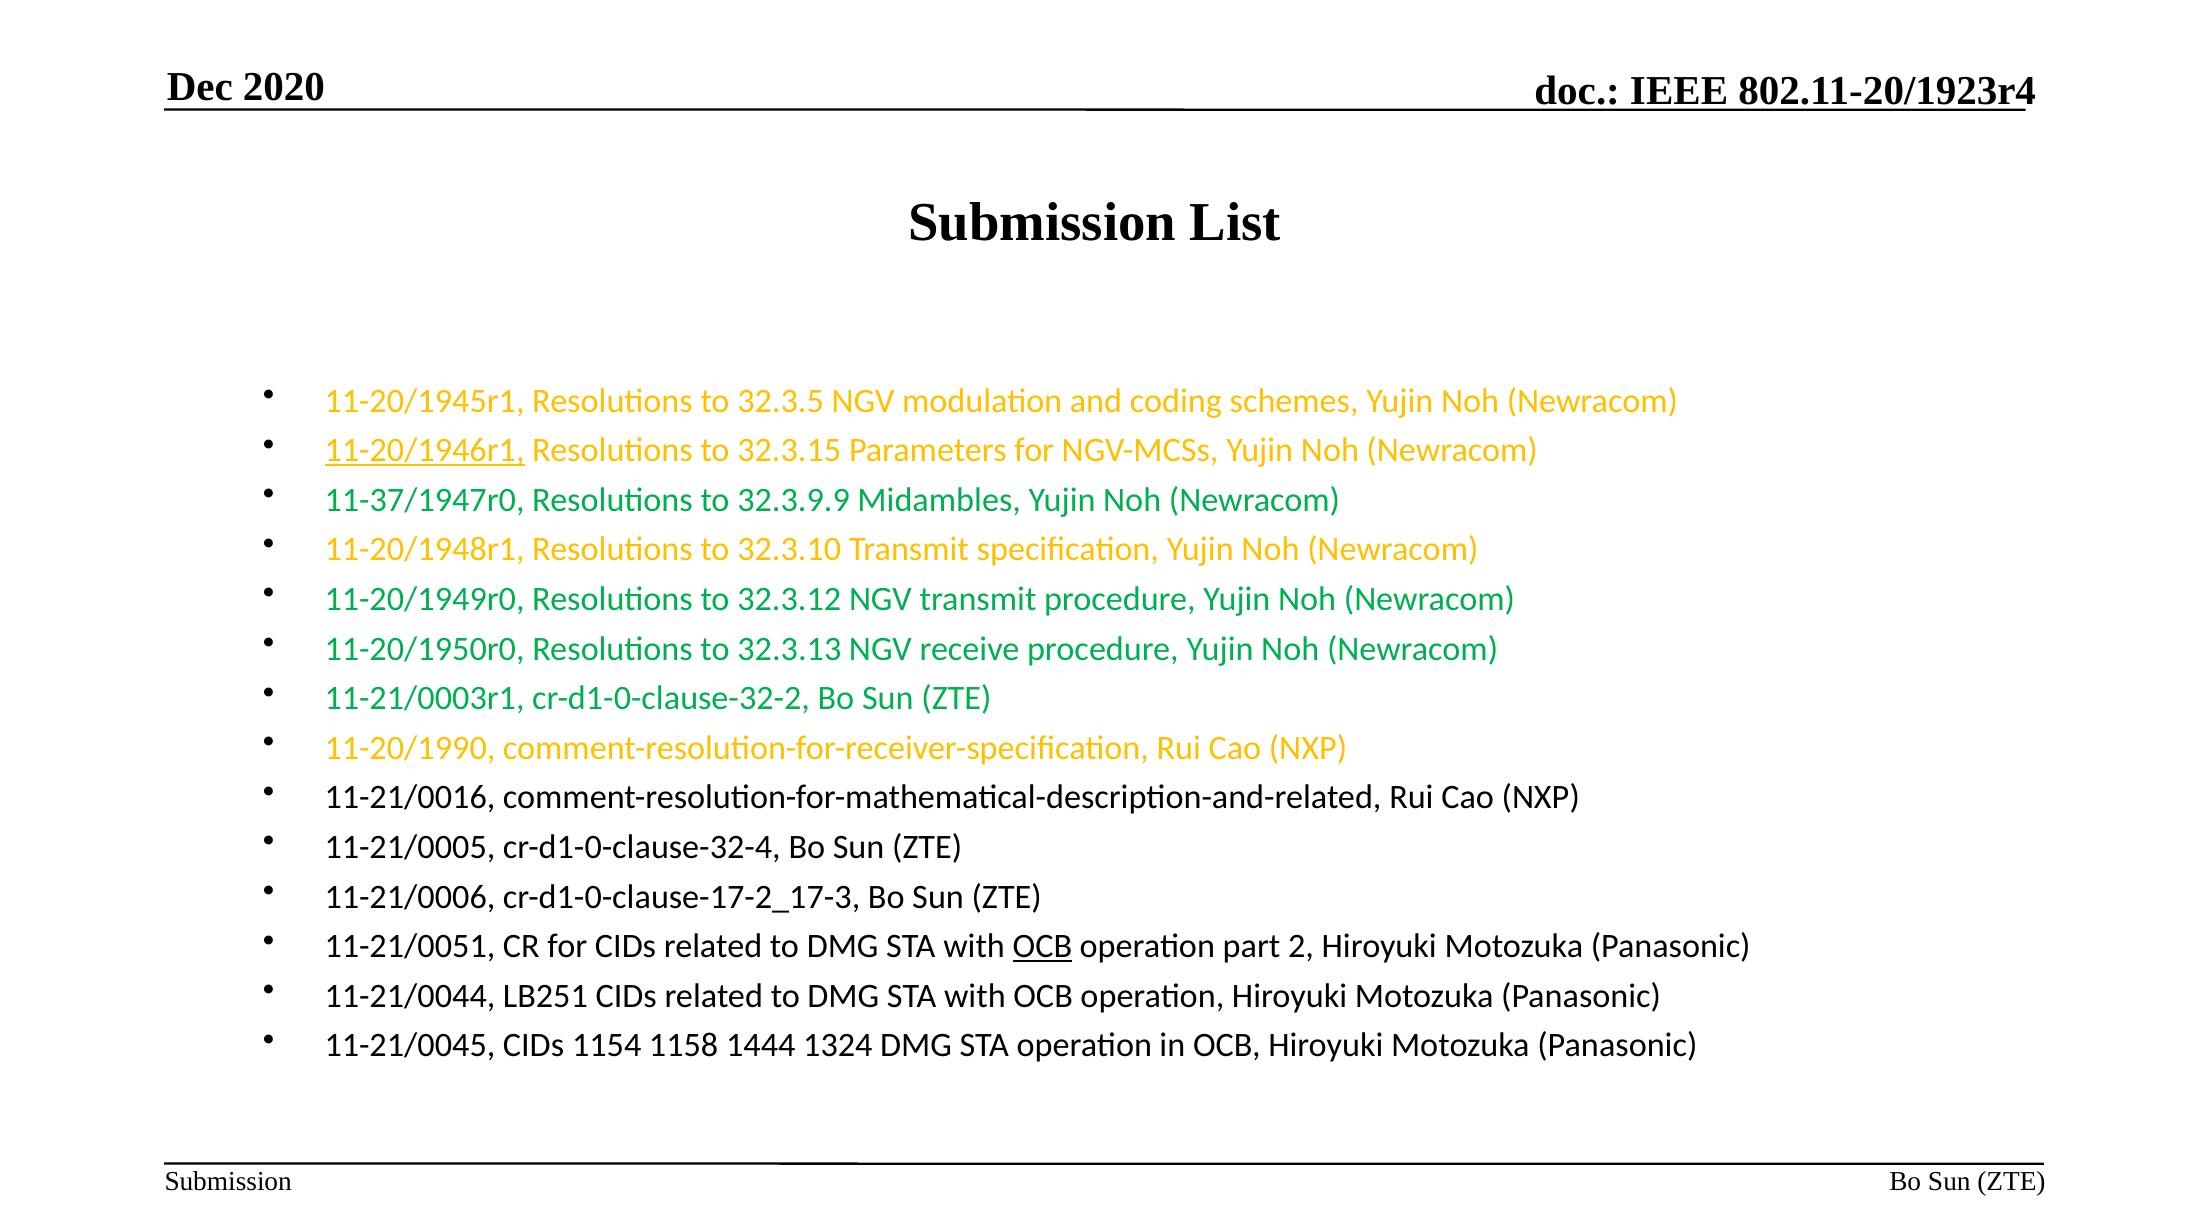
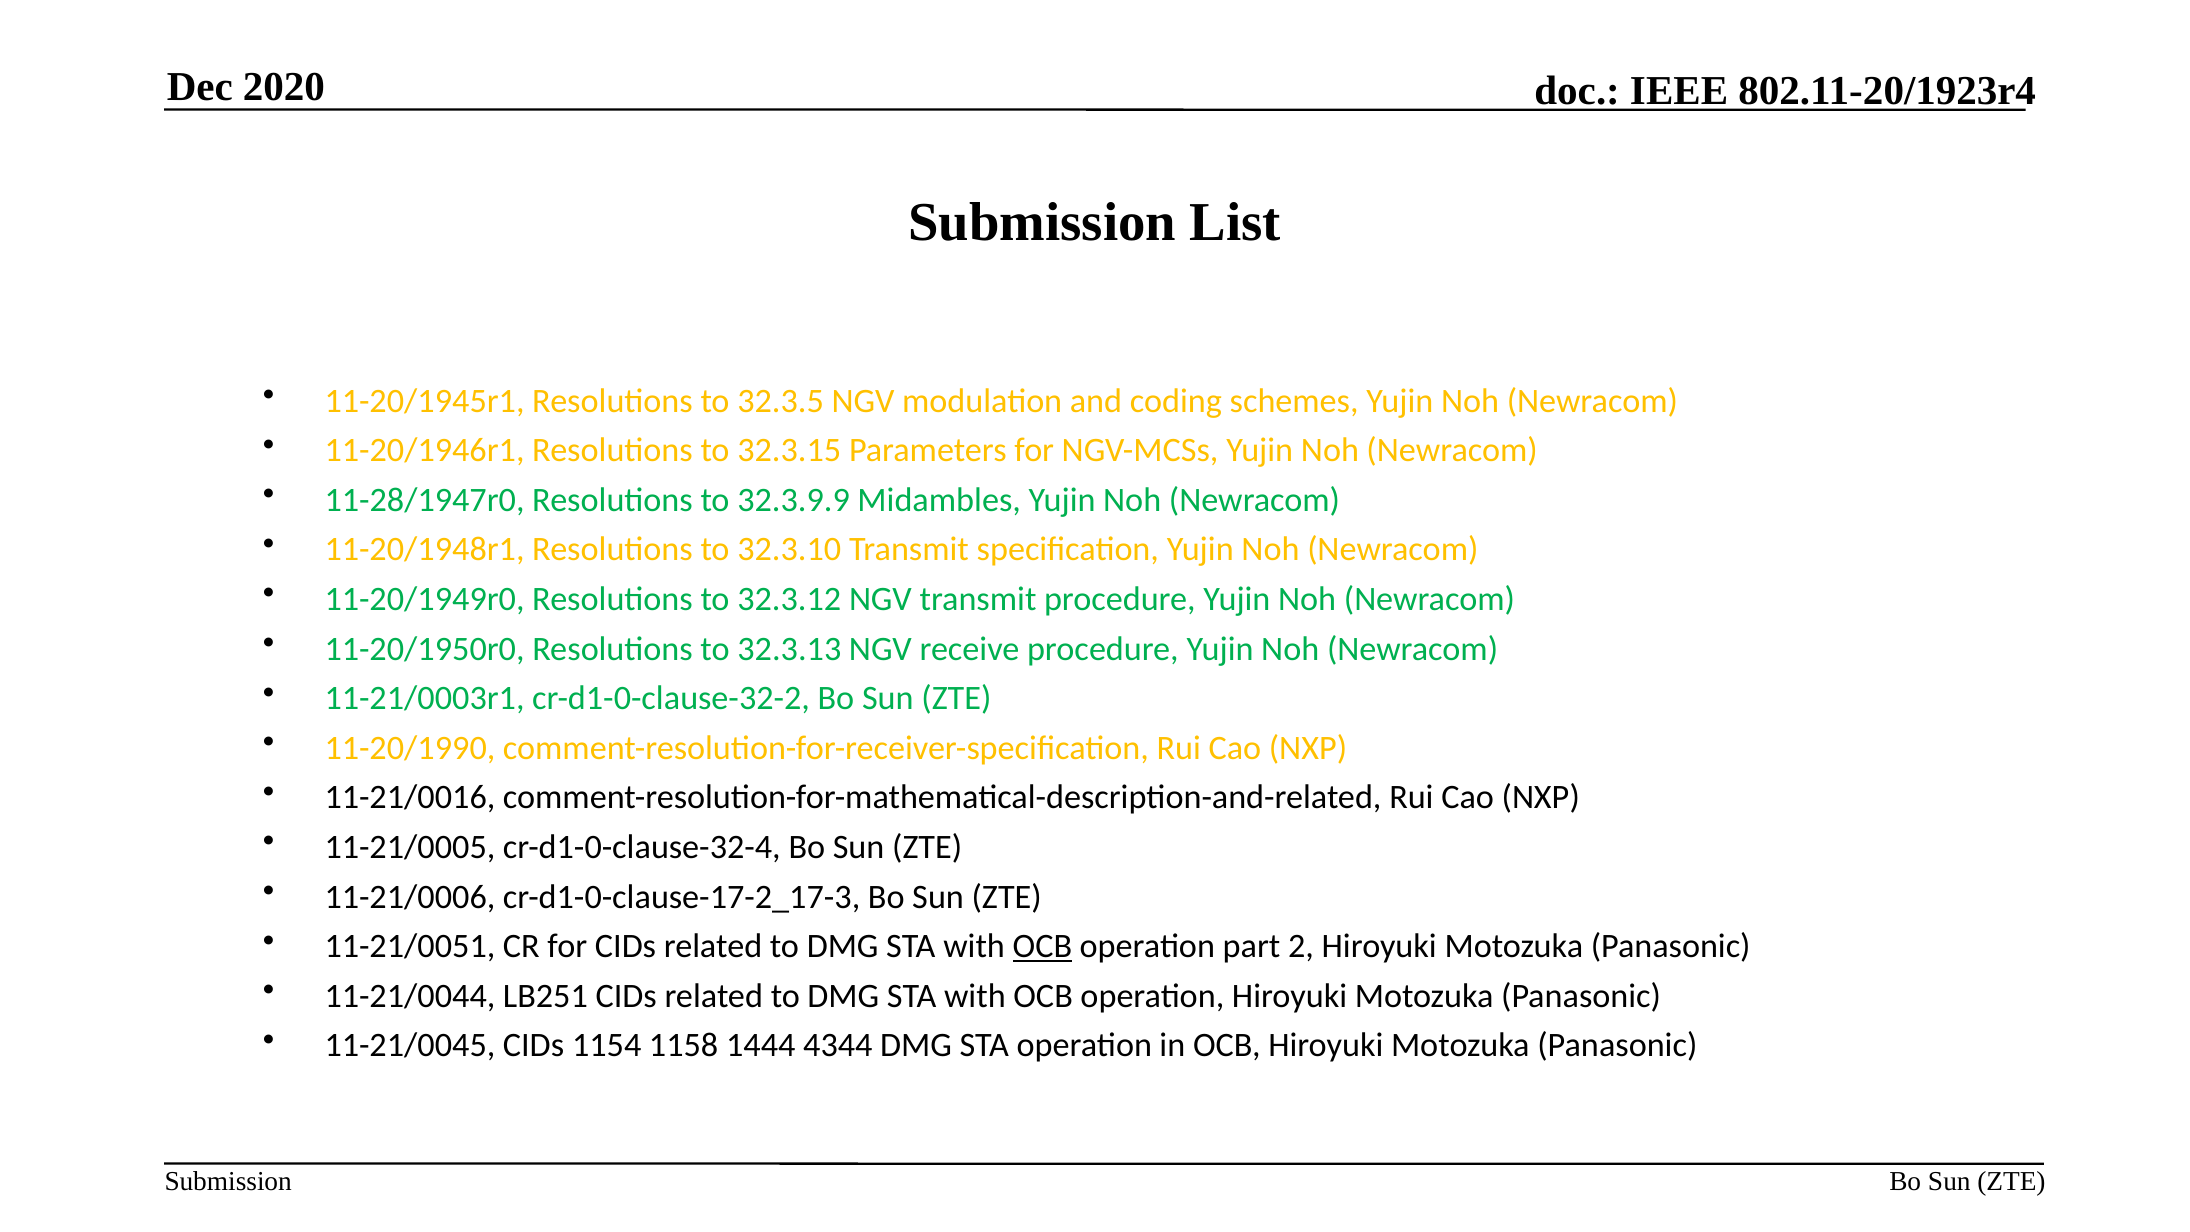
11-20/1946r1 underline: present -> none (425, 450)
11-37/1947r0: 11-37/1947r0 -> 11-28/1947r0 (425, 500)
1324: 1324 -> 4344 (838, 1046)
